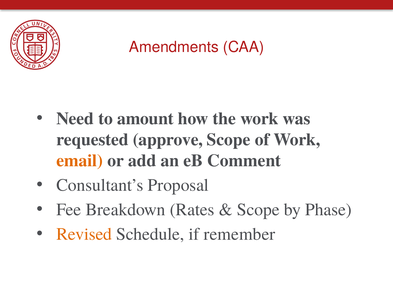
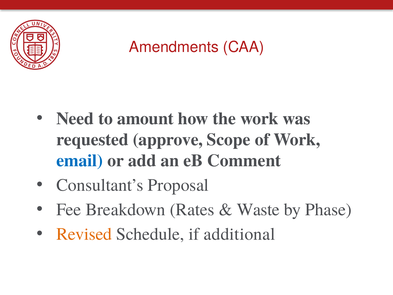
email colour: orange -> blue (80, 160)
Scope: Scope -> Waste (258, 209)
remember: remember -> additional (239, 234)
